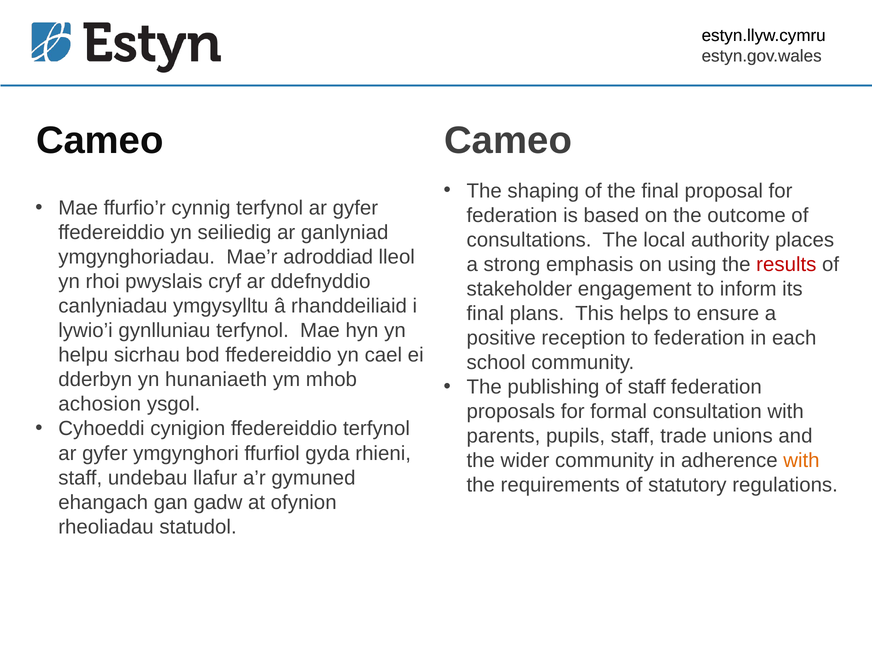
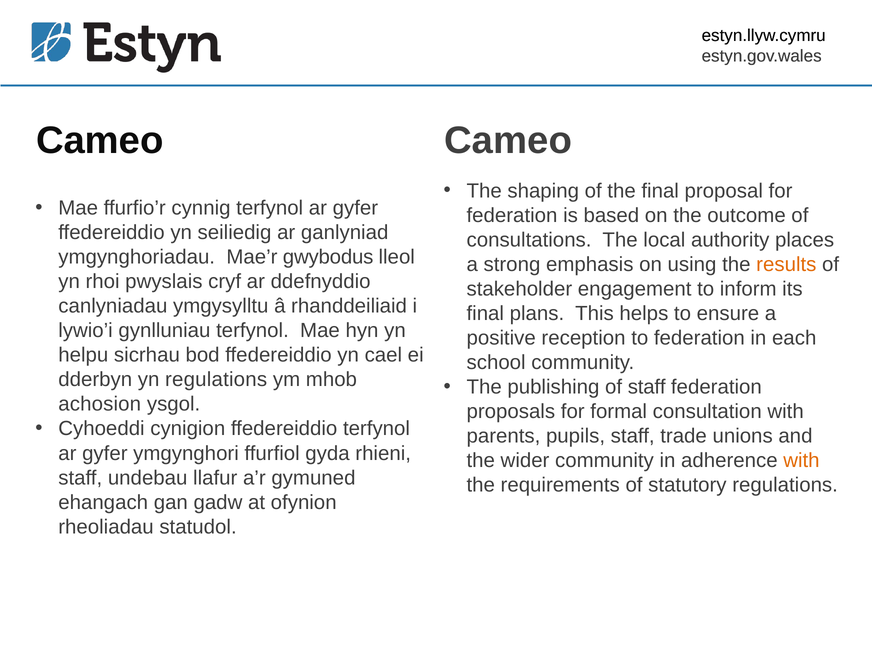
adroddiad: adroddiad -> gwybodus (328, 257)
results colour: red -> orange (786, 264)
yn hunaniaeth: hunaniaeth -> regulations (216, 380)
